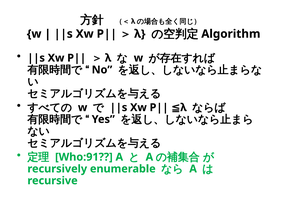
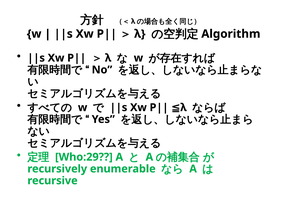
Who:91: Who:91 -> Who:29 (84, 157)
